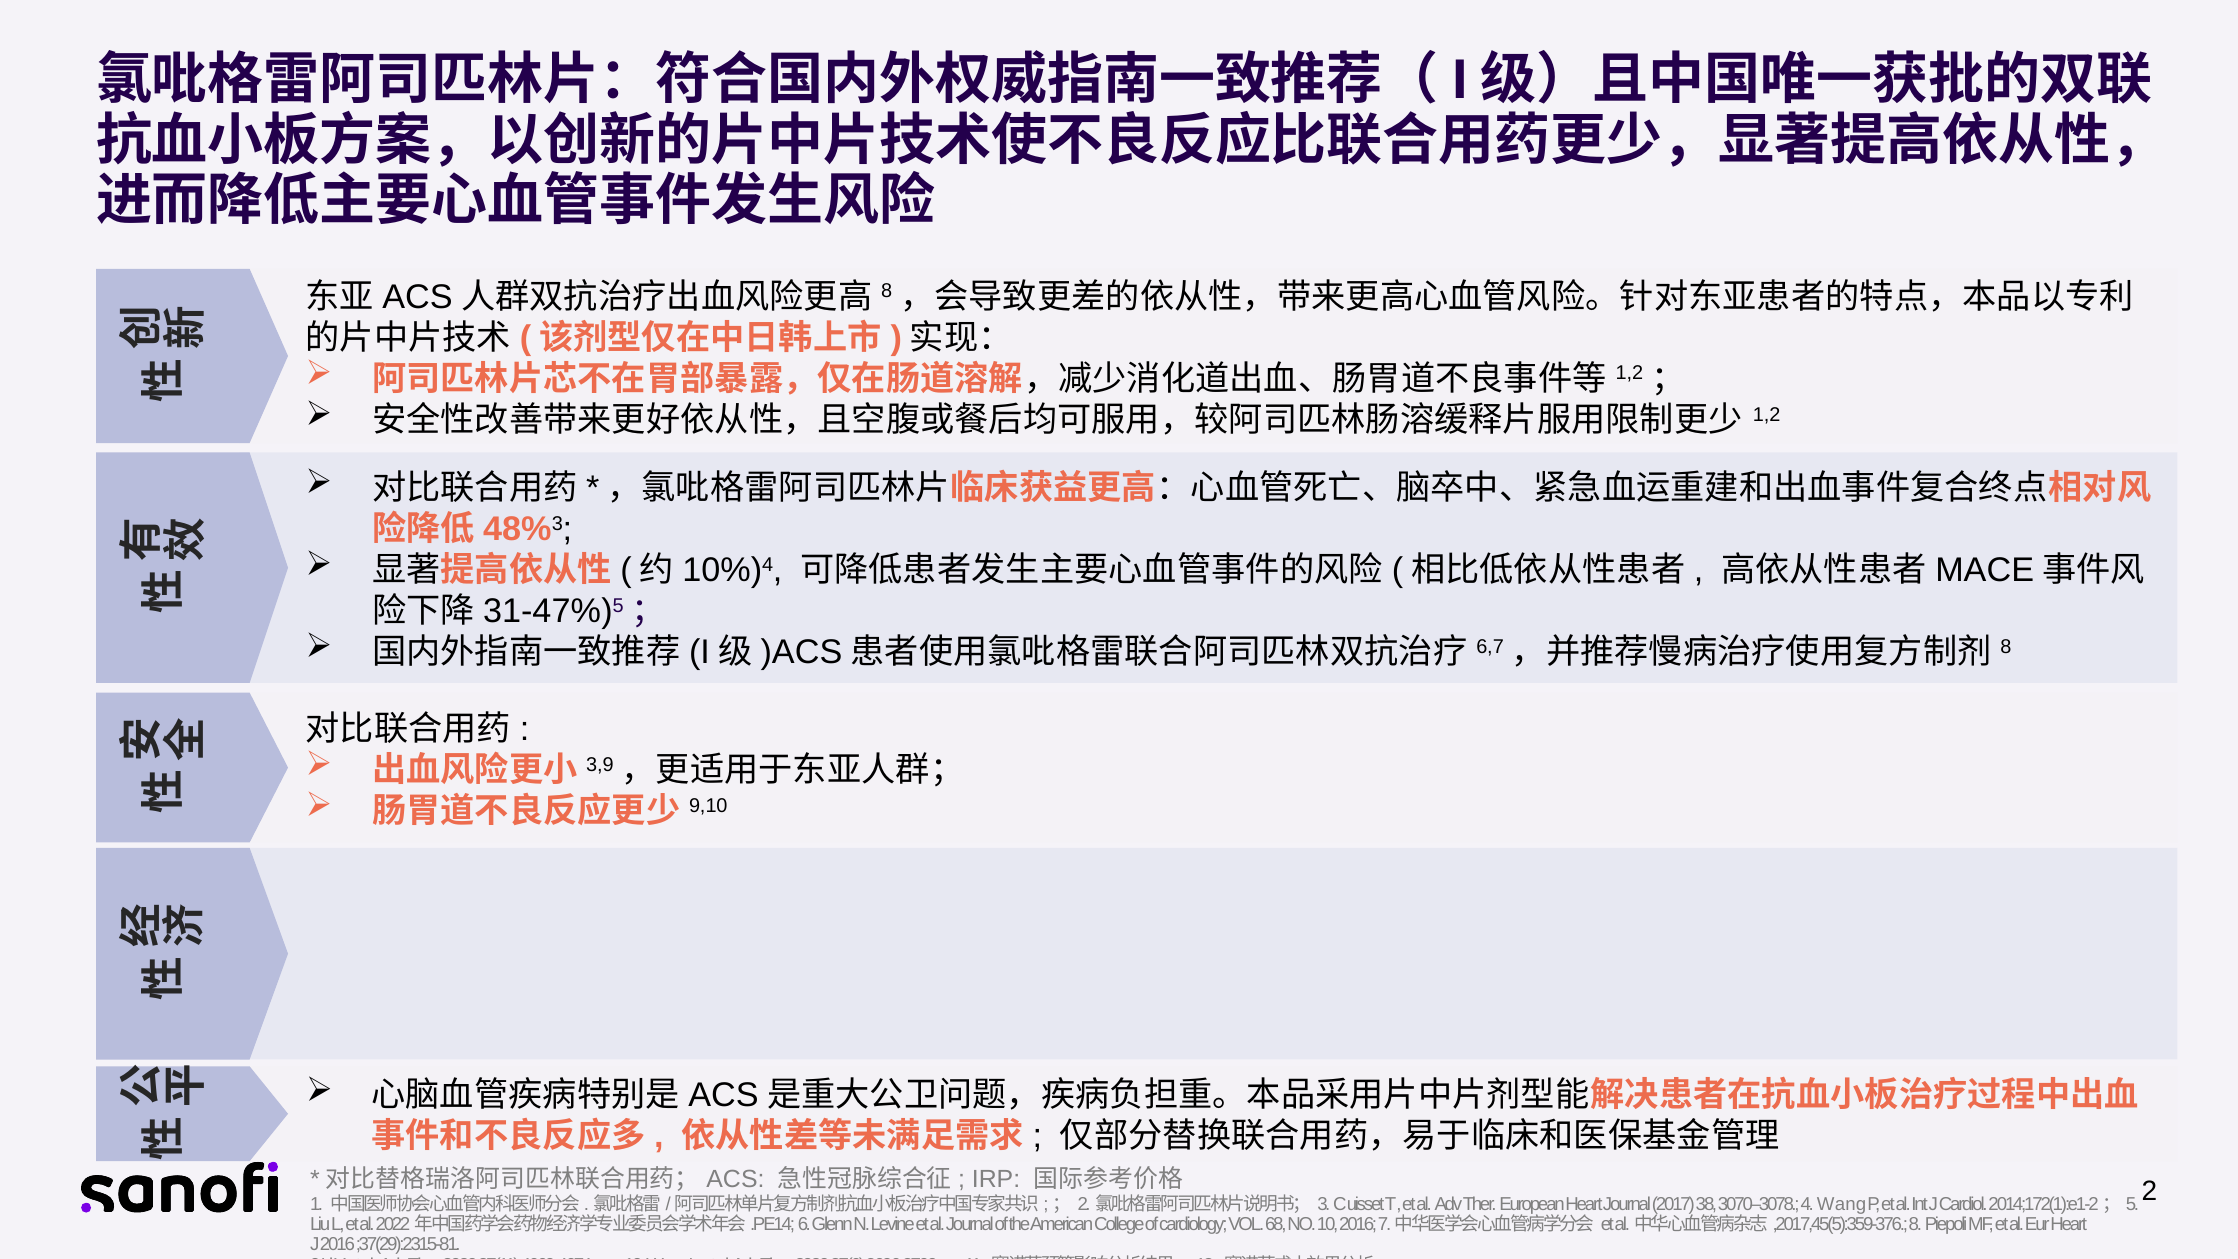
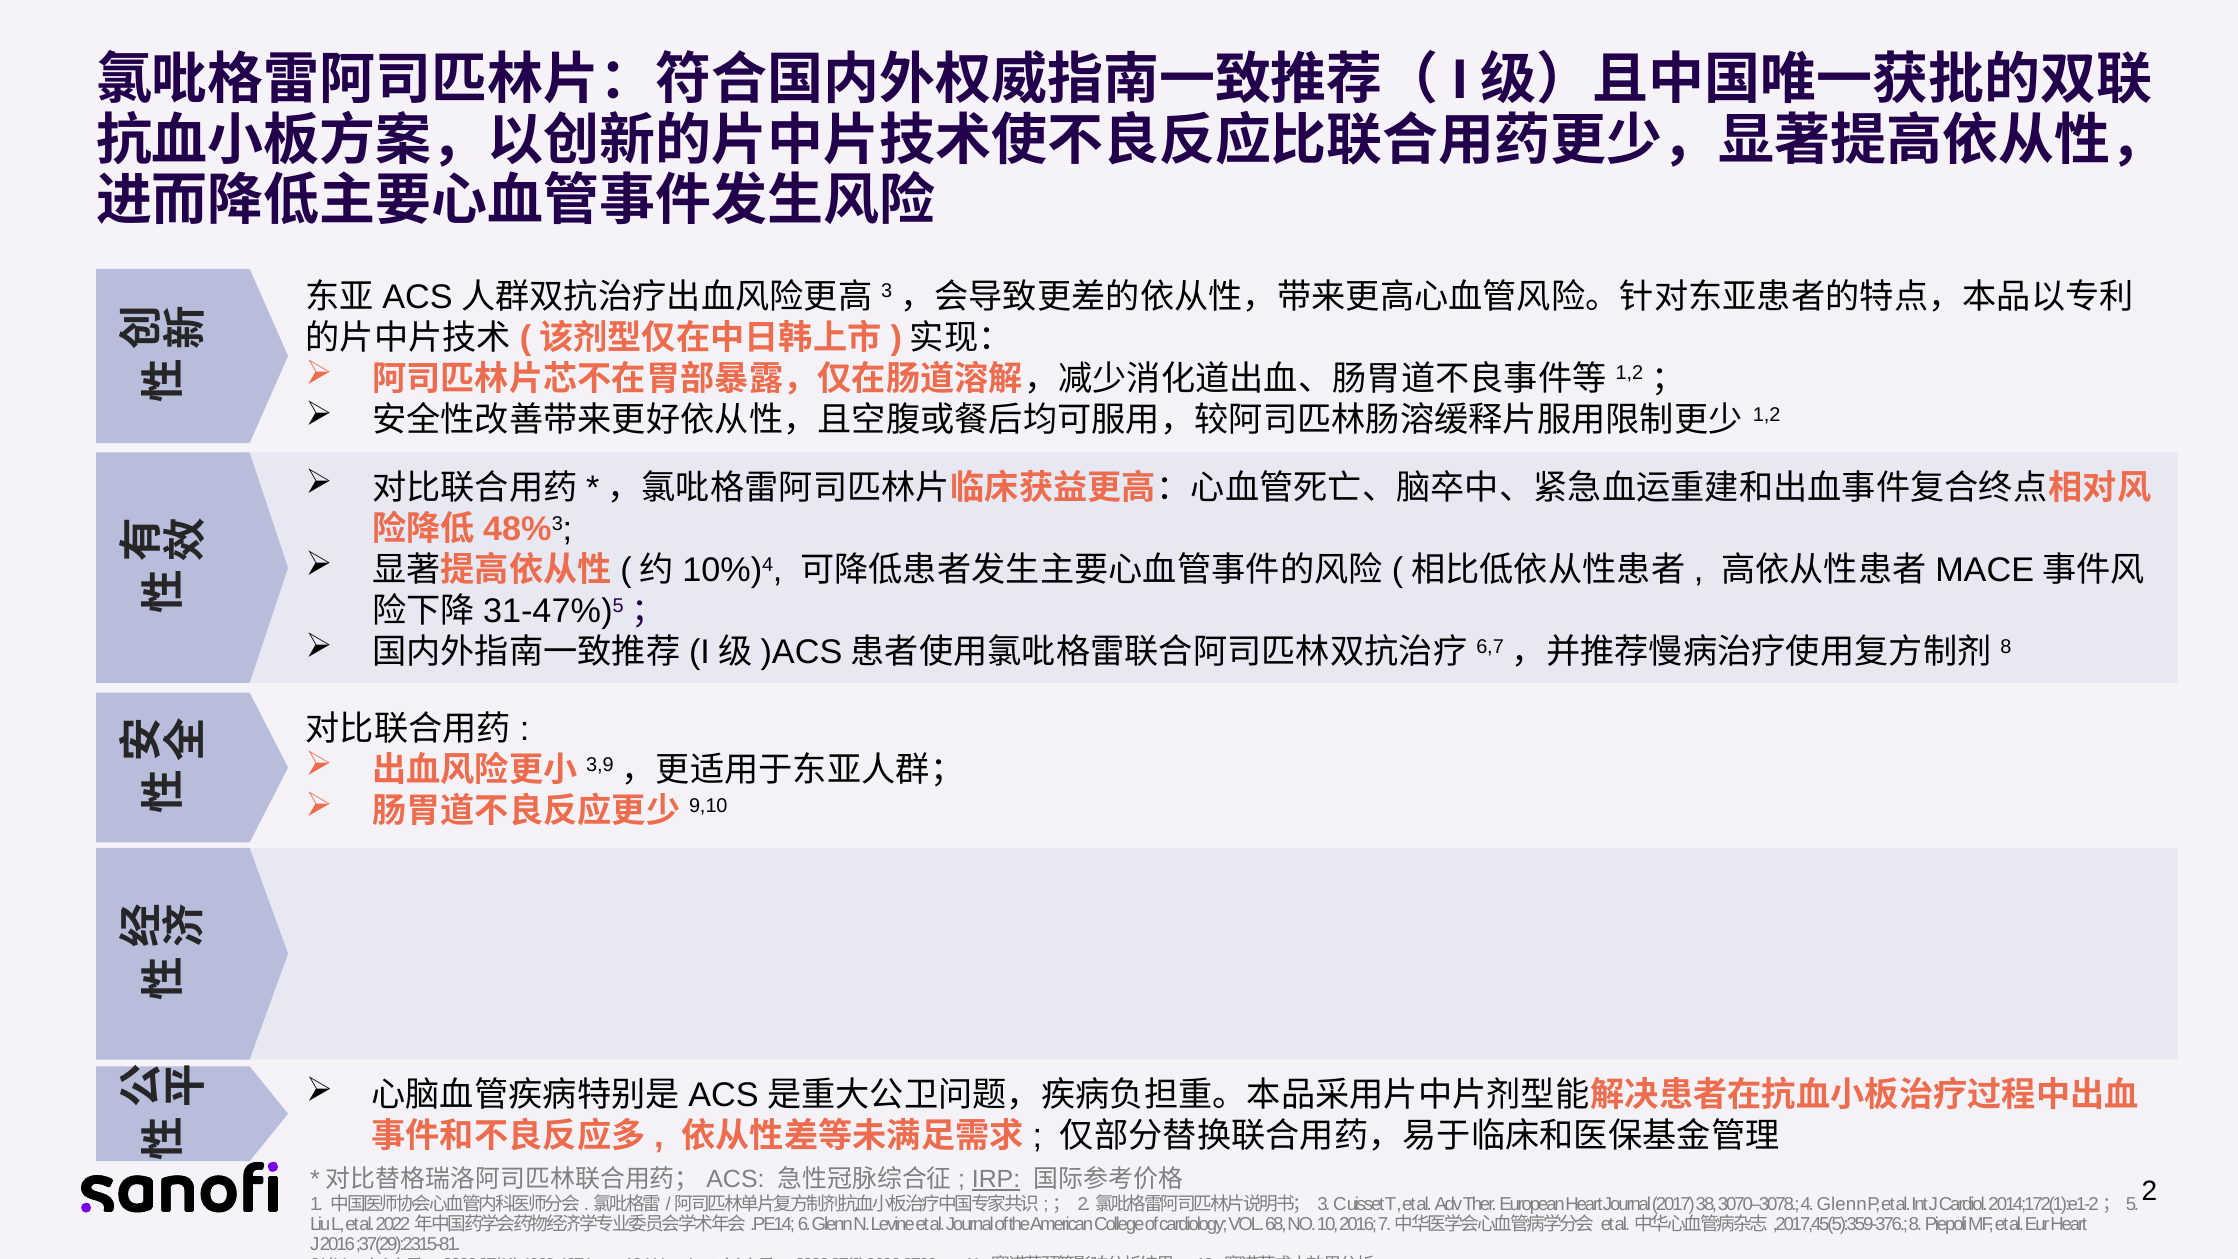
8: 8 -> 3 (887, 291)
IRP underline: none -> present (996, 1179)
4 Wang: Wang -> Glenn (1842, 1204)
